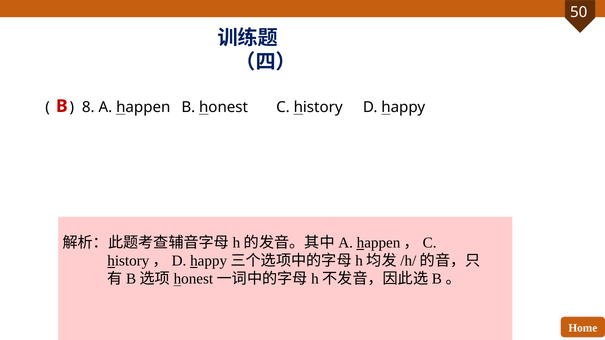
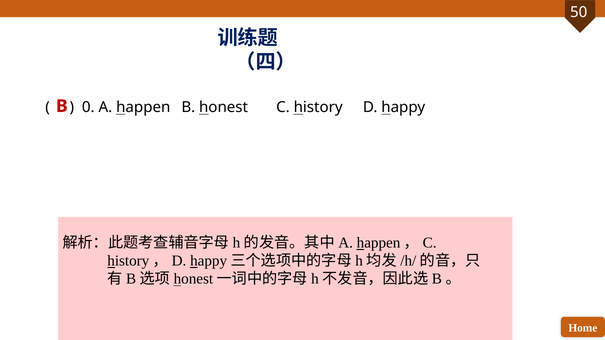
8: 8 -> 0 (88, 107)
